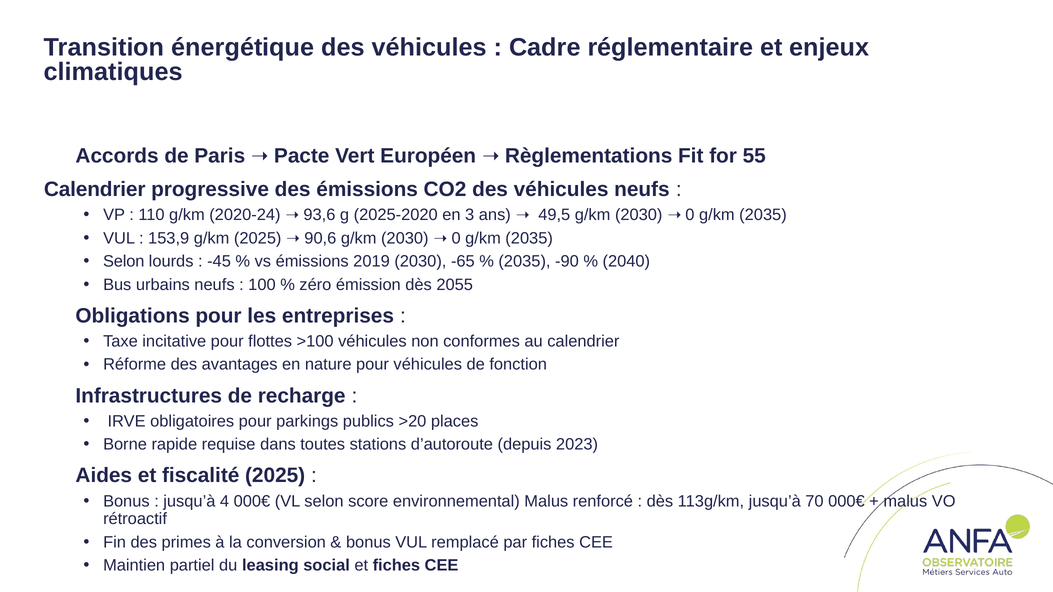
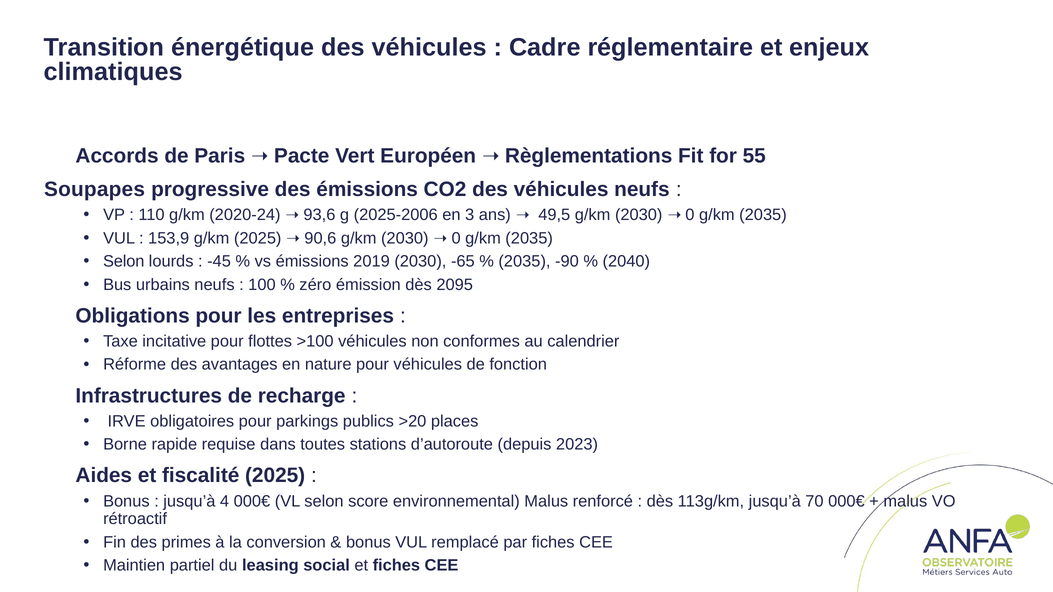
Calendrier: Calendrier -> Soupapes (95, 189)
2025-2020: 2025-2020 -> 2025-2006 (396, 215)
2055: 2055 -> 2095 (455, 285)
